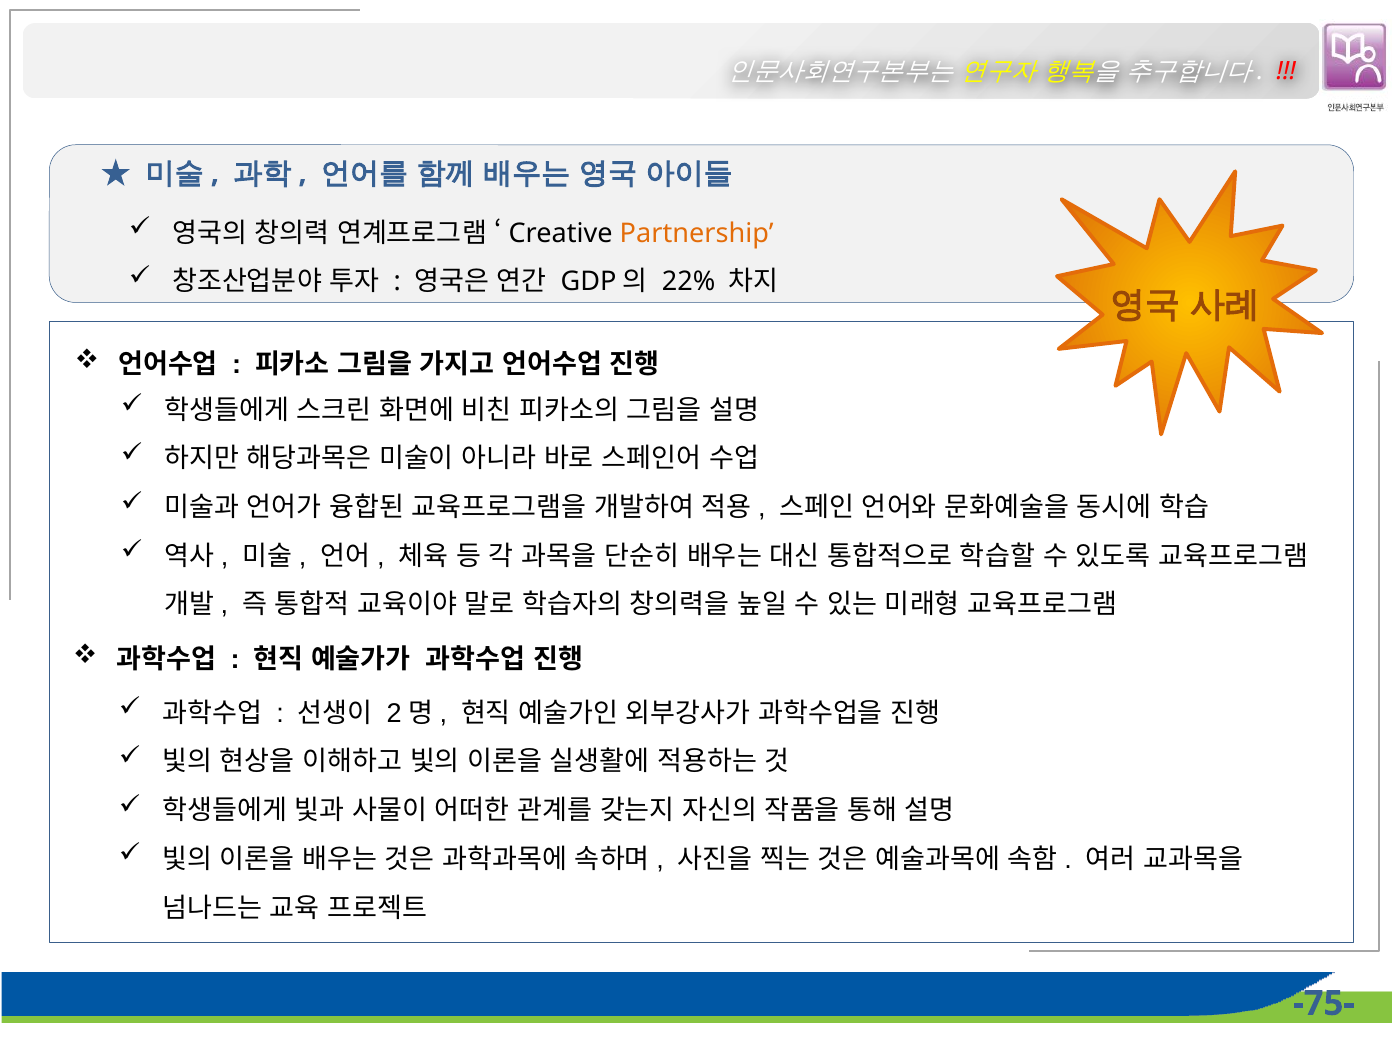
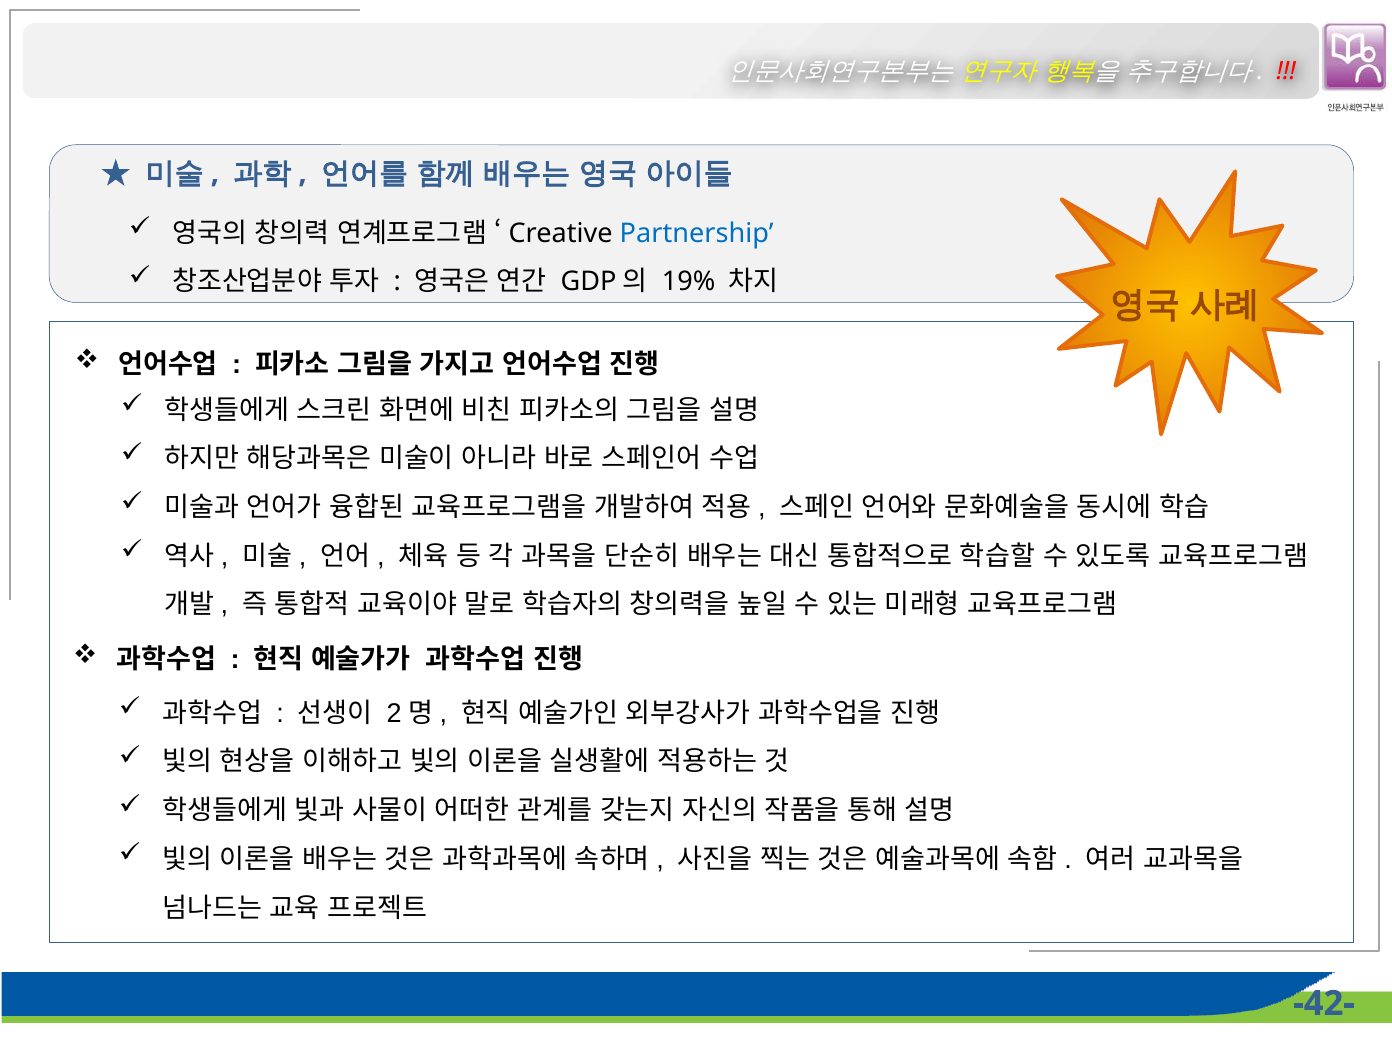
Partnership colour: orange -> blue (697, 233)
22%: 22% -> 19% (689, 282)
-75-: -75- -> -42- (1324, 1003)
